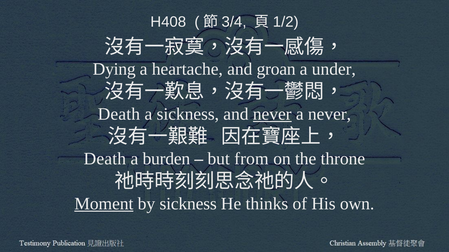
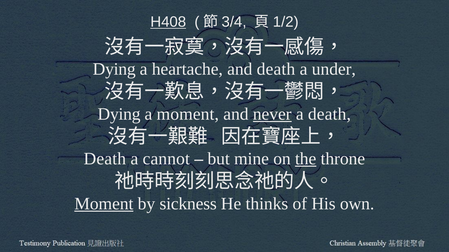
H408 underline: none -> present (168, 22)
and groan: groan -> death (276, 69)
Death: Death -> Dying (119, 114)
a sickness: sickness -> moment (188, 114)
a never: never -> death (329, 114)
burden: burden -> cannot (166, 159)
from: from -> mine (252, 159)
the underline: none -> present (306, 159)
